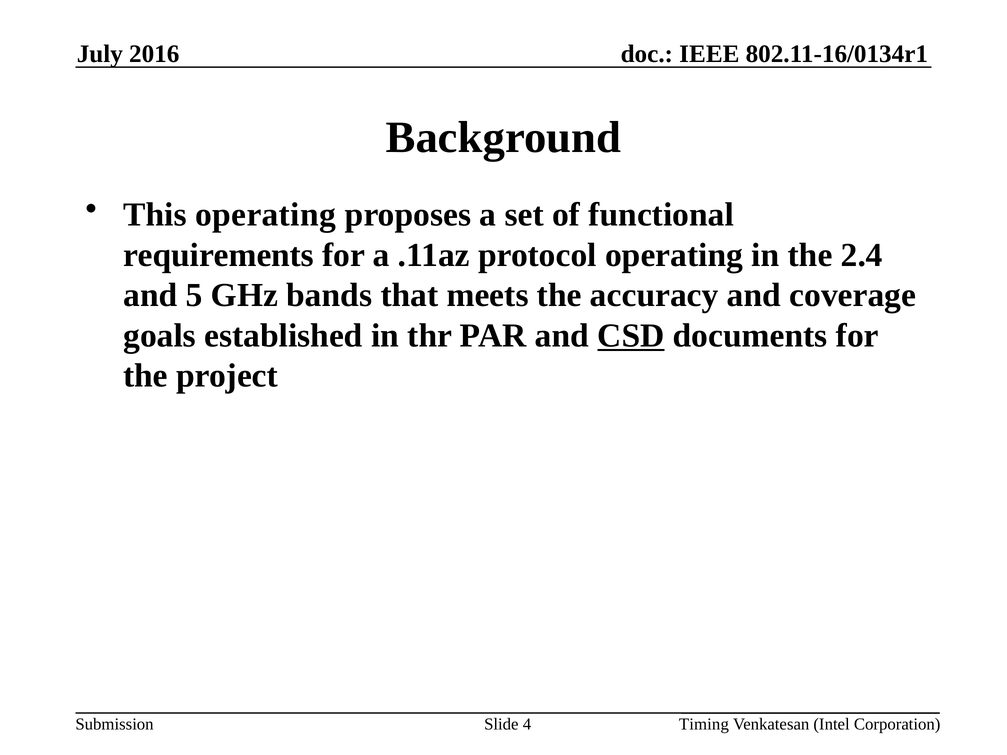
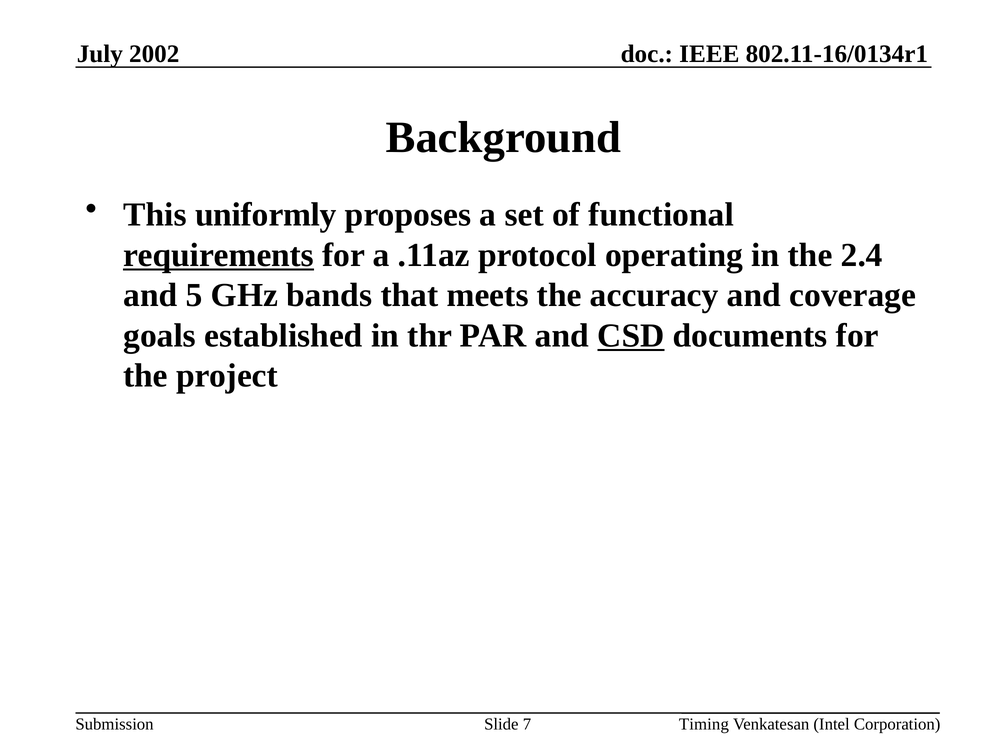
2016: 2016 -> 2002 (154, 54)
This operating: operating -> uniformly (266, 215)
requirements underline: none -> present (219, 255)
4: 4 -> 7 (527, 724)
